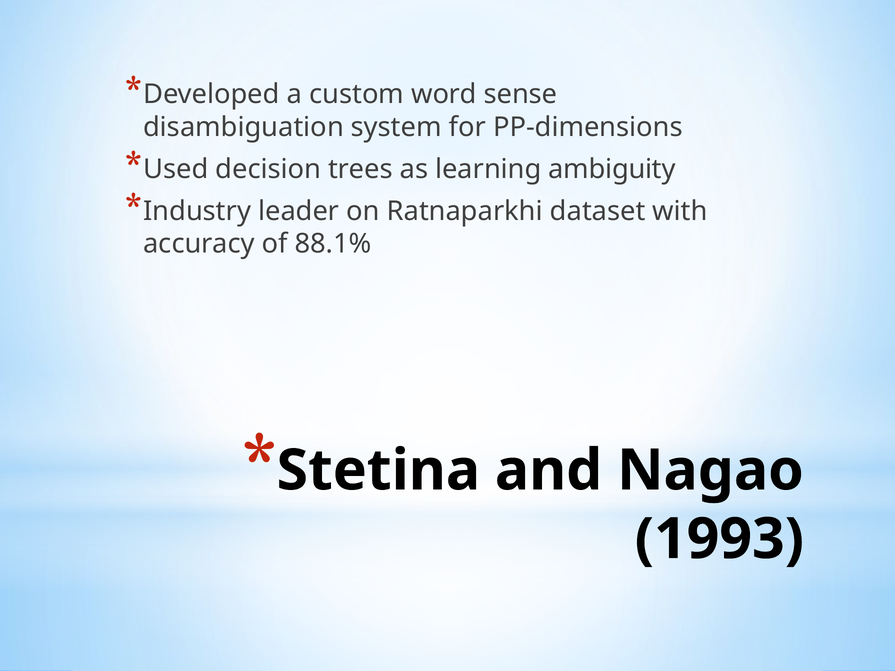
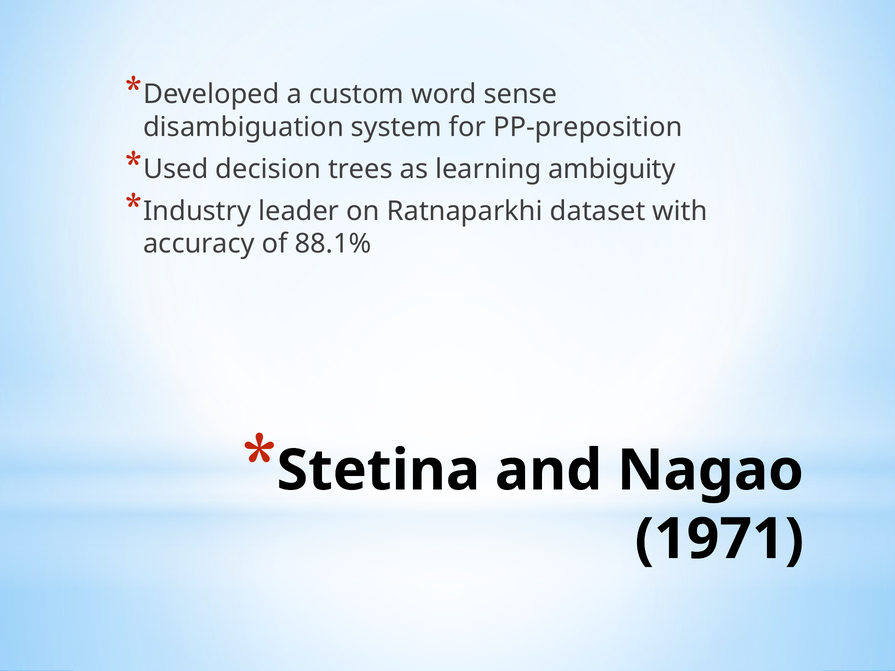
PP-dimensions: PP-dimensions -> PP-preposition (588, 127)
1993: 1993 -> 1971 (719, 539)
